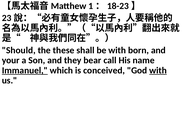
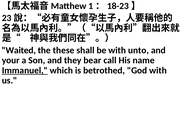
Should: Should -> Waited (19, 50)
born: born -> unto (138, 50)
conceived: conceived -> betrothed (104, 71)
with underline: present -> none (158, 71)
